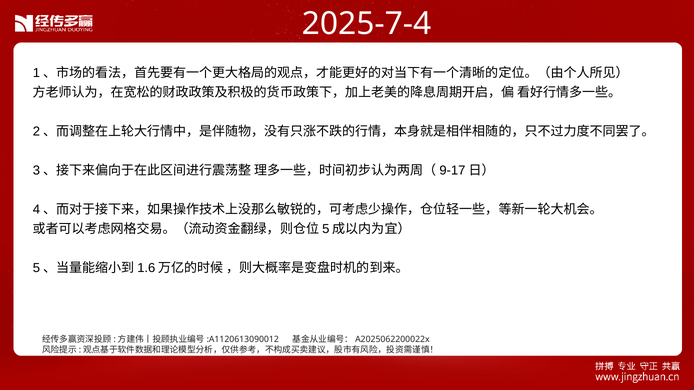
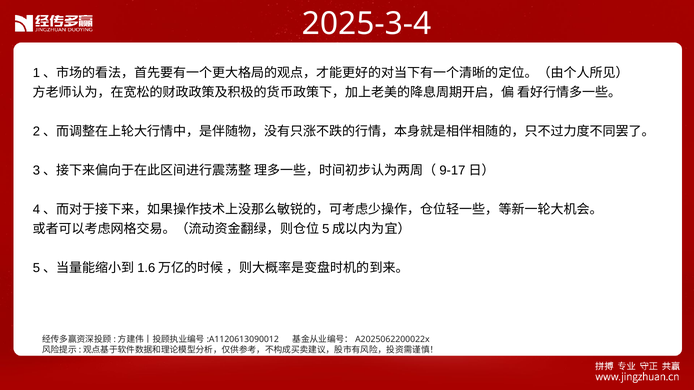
2025-7-4: 2025-7-4 -> 2025-3-4 (367, 24)
